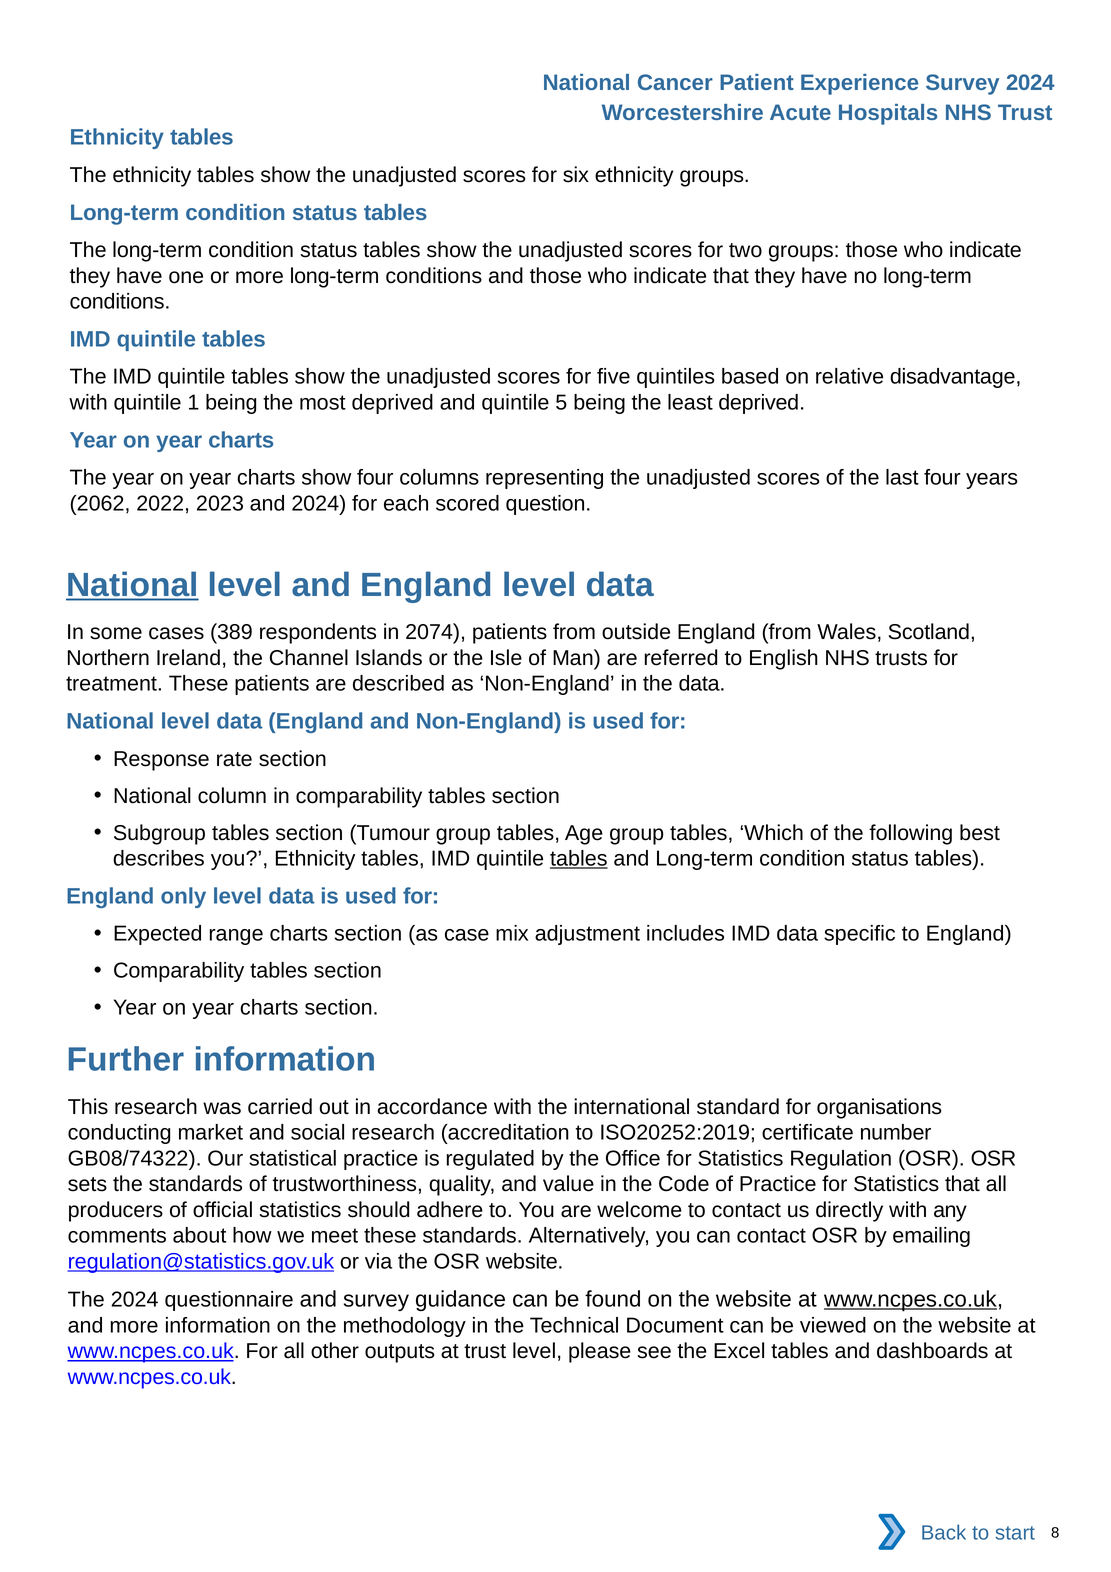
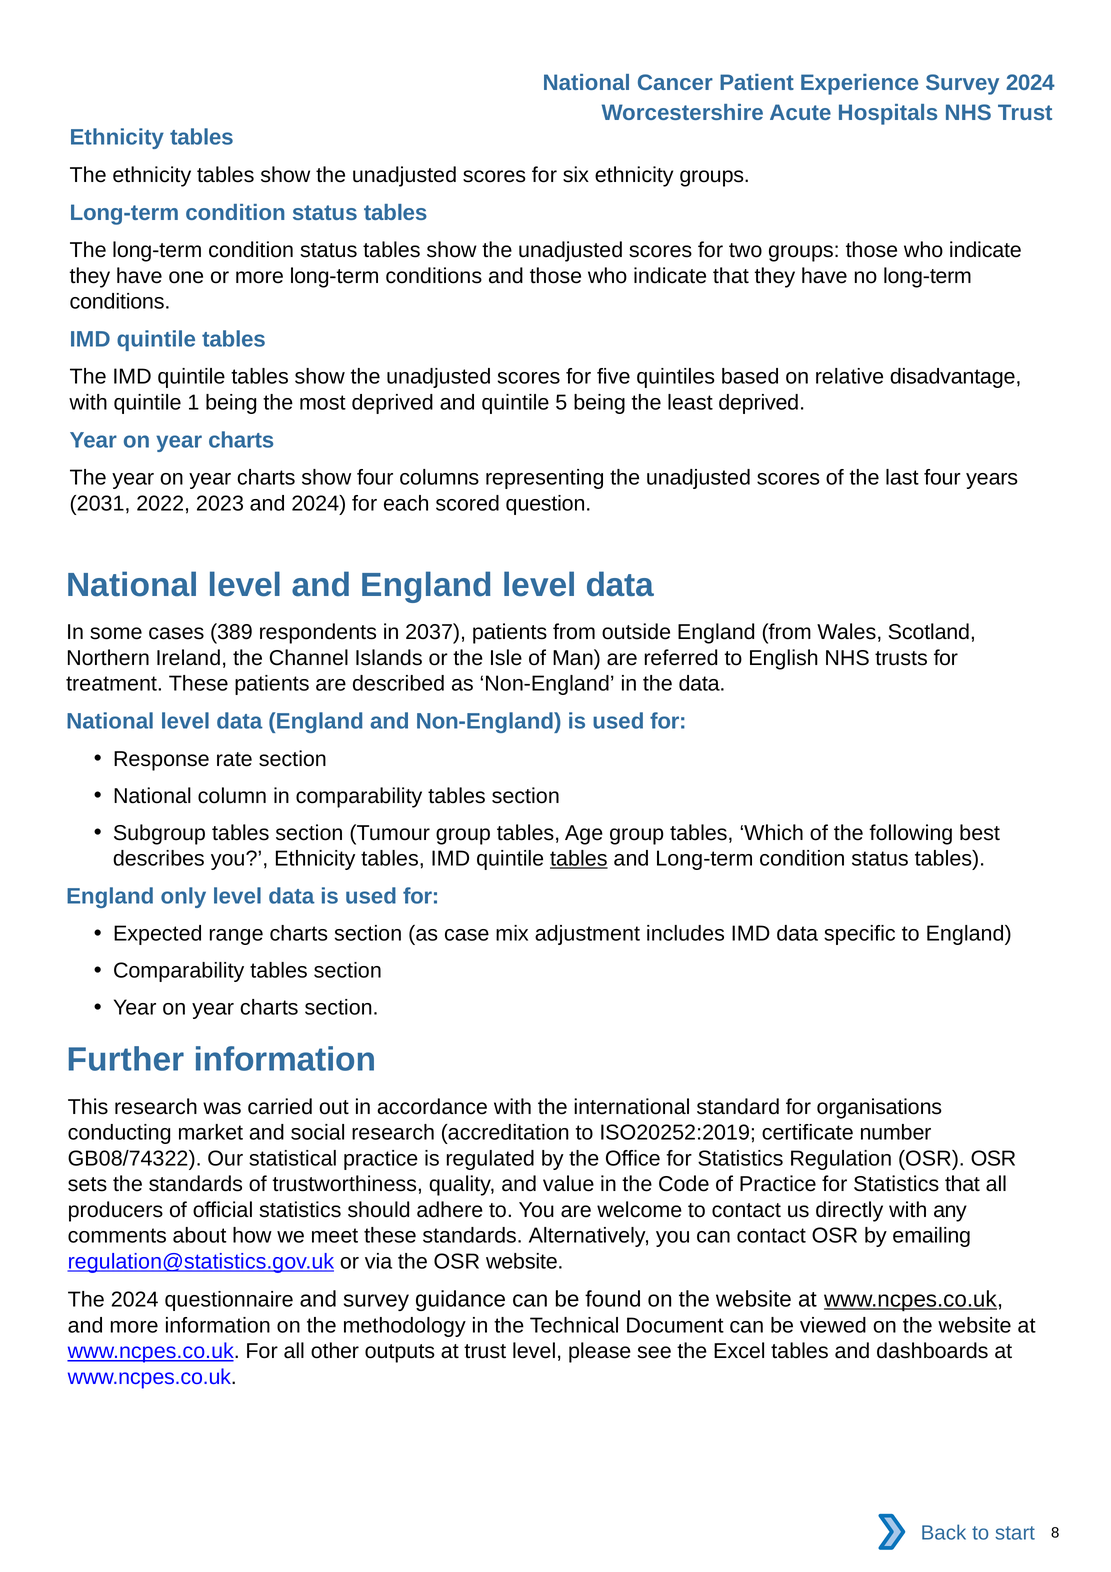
2062: 2062 -> 2031 (100, 504)
National underline: present -> none (132, 585)
2074: 2074 -> 2037 (436, 632)
